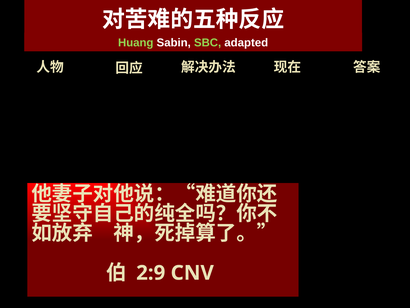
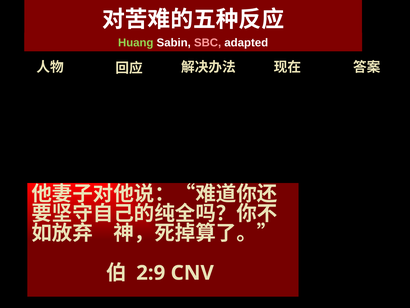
SBC colour: light green -> pink (208, 43)
